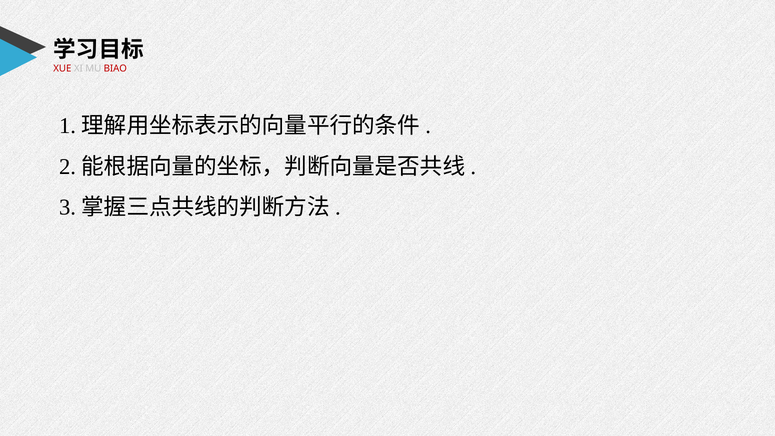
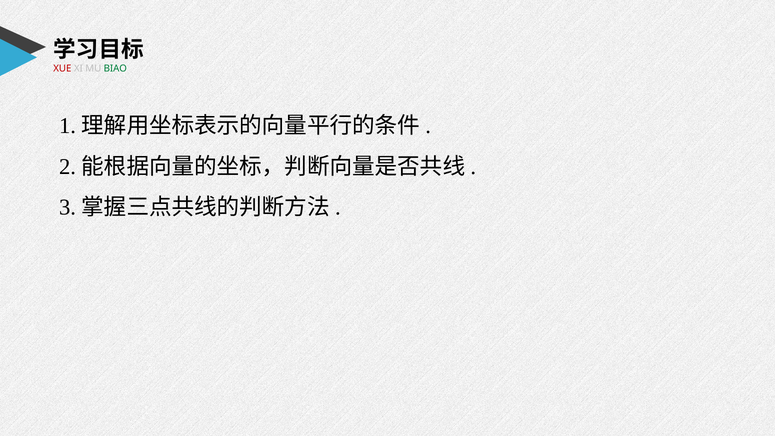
BIAO colour: red -> green (115, 69)
